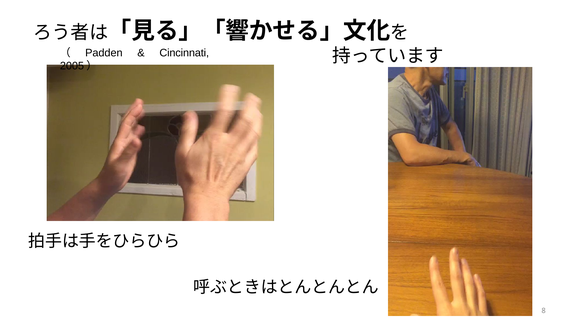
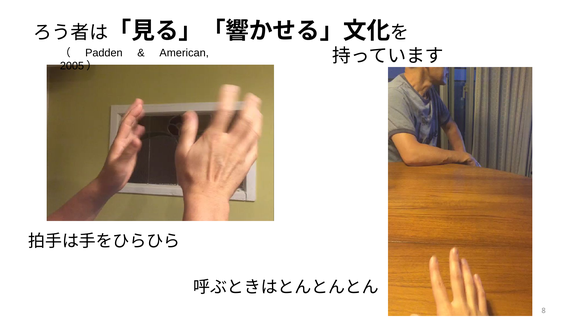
Cincinnati: Cincinnati -> American (184, 53)
